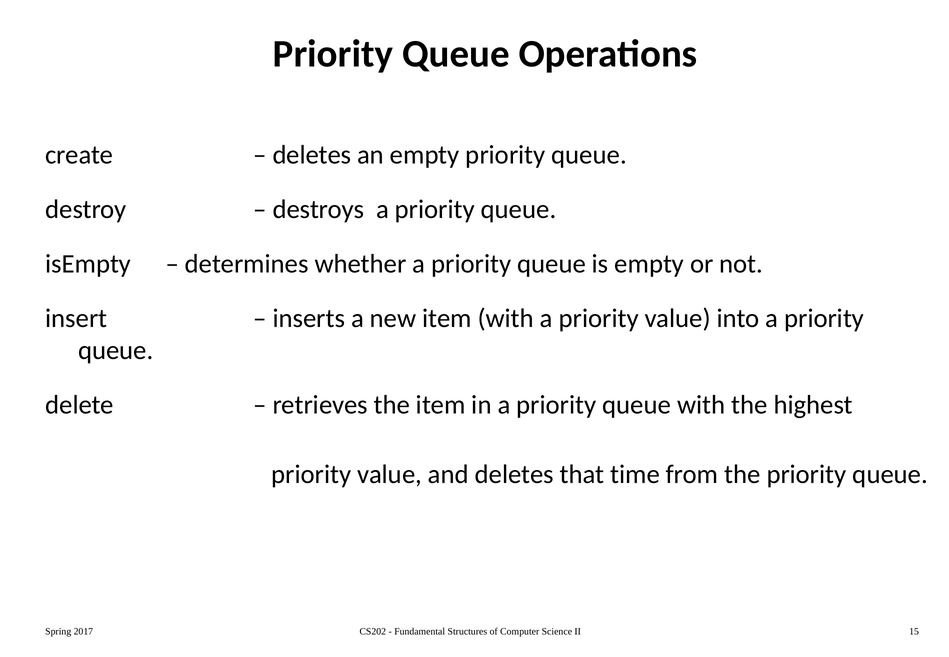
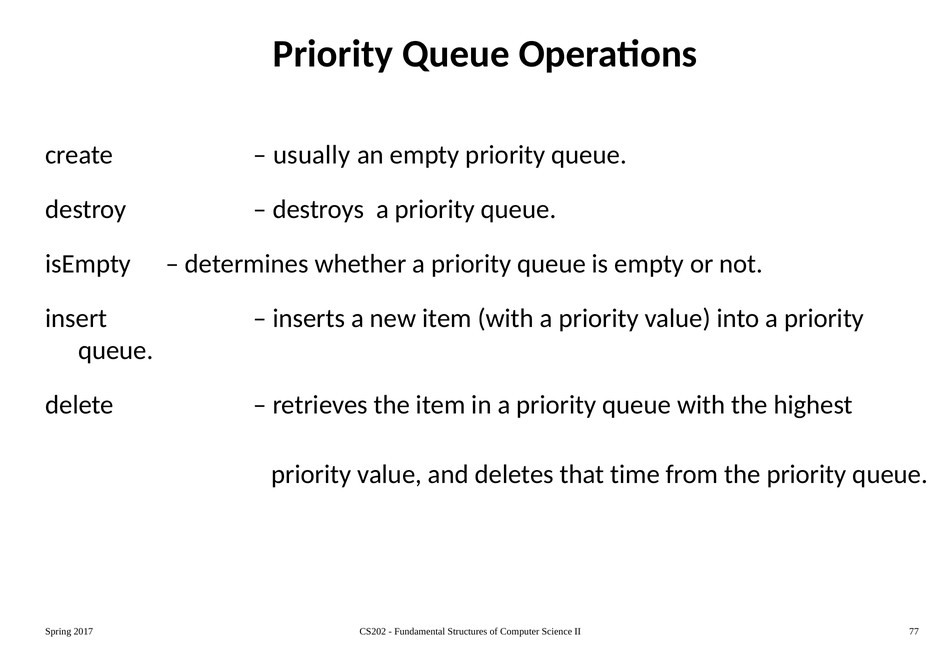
deletes: deletes -> usually (312, 155)
15: 15 -> 77 (914, 631)
